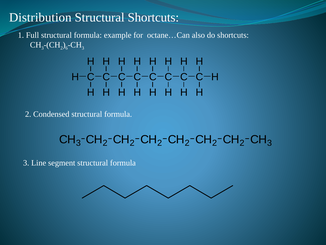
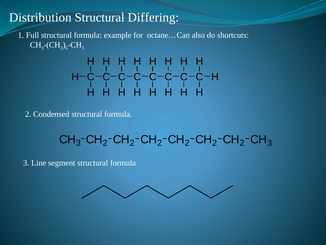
Structural Shortcuts: Shortcuts -> Differing (153, 18)
